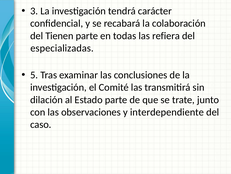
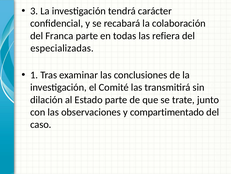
Tienen: Tienen -> Franca (59, 36)
5: 5 -> 1 (34, 75)
interdependiente: interdependiente -> compartimentado (167, 112)
